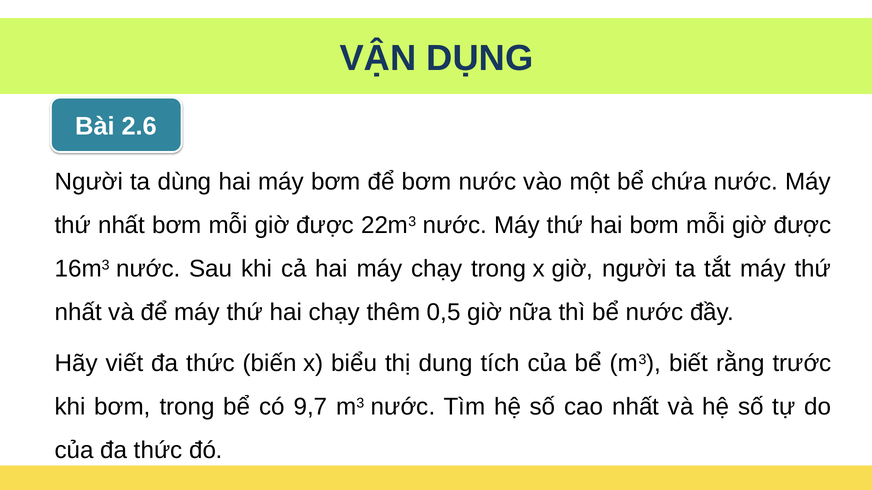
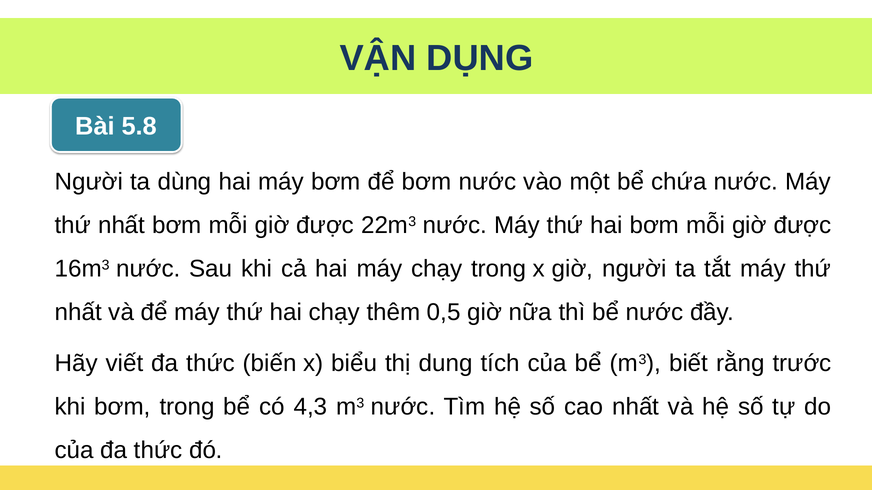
2.6: 2.6 -> 5.8 (139, 127)
9,7: 9,7 -> 4,3 (310, 407)
